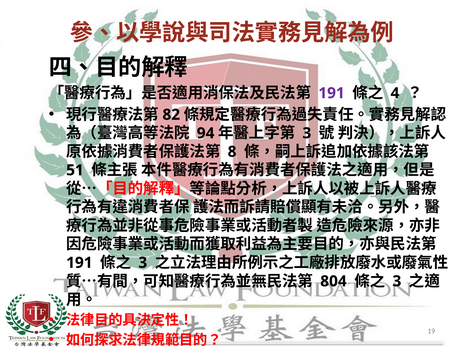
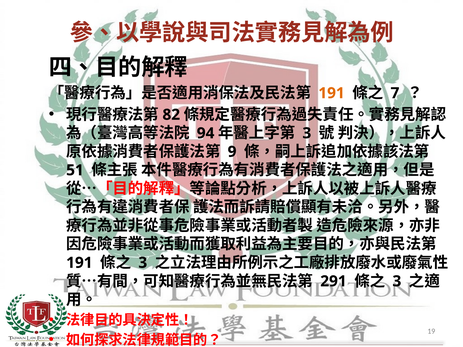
191 colour: purple -> orange (332, 93)
4: 4 -> 7 (395, 93)
8: 8 -> 9 (232, 152)
804: 804 -> 291 (333, 281)
